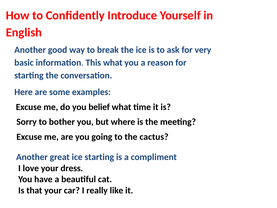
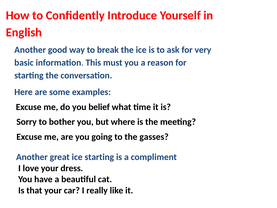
This what: what -> must (113, 63)
cactus: cactus -> gasses (154, 137)
